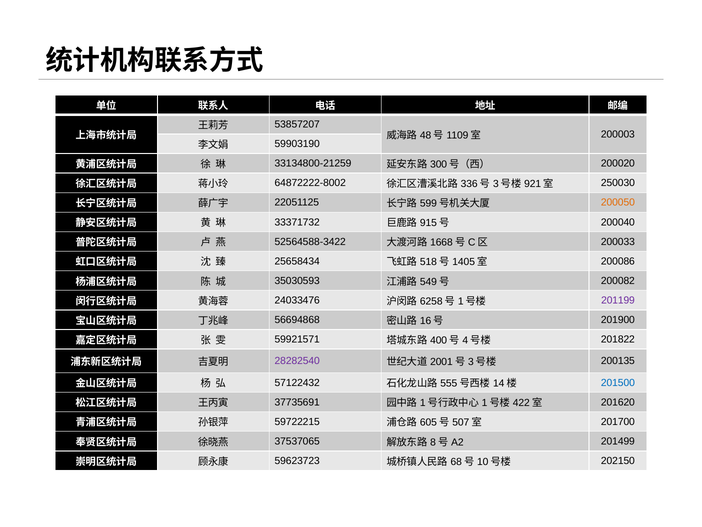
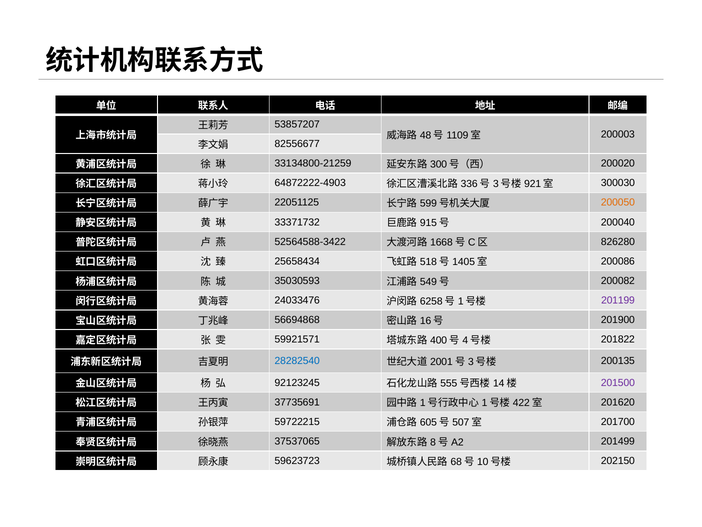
59903190: 59903190 -> 82556677 (297, 144)
64872222-8002: 64872222-8002 -> 64872222-4903 (310, 183)
250030: 250030 -> 300030 (618, 183)
200033: 200033 -> 826280 (618, 241)
28282540 colour: purple -> blue (297, 361)
57122432: 57122432 -> 92123245 (297, 382)
201500 colour: blue -> purple (618, 382)
